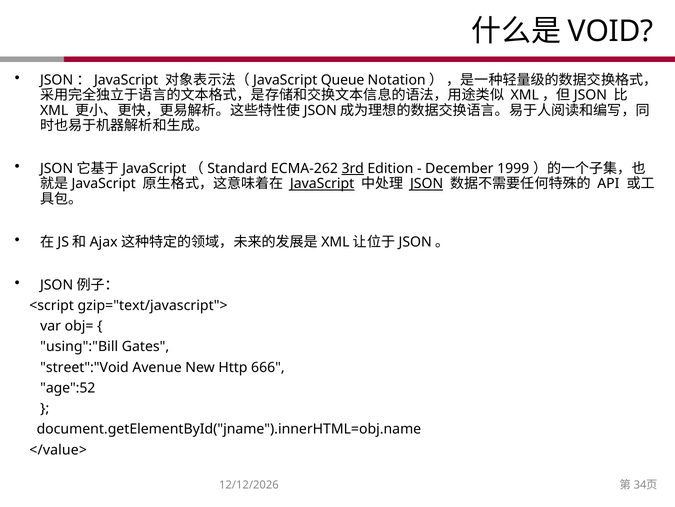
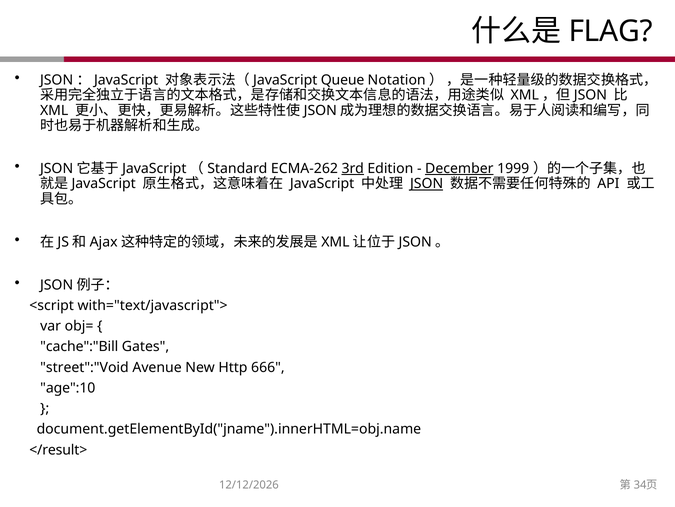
VOID: VOID -> FLAG (611, 31)
December underline: none -> present (459, 168)
JavaScript underline: present -> none (322, 184)
gzip="text/javascript">: gzip="text/javascript"> -> with="text/javascript"> (153, 305)
using":"Bill: using":"Bill -> cache":"Bill (79, 346)
age":52: age":52 -> age":10 (68, 387)
</value>: </value> -> </result> (58, 449)
